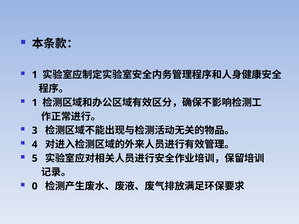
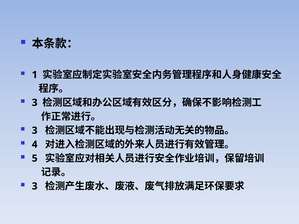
1: 1 -> 3 (35, 103)
0: 0 -> 3 (35, 186)
